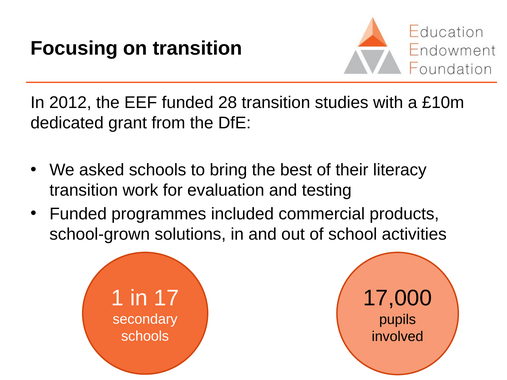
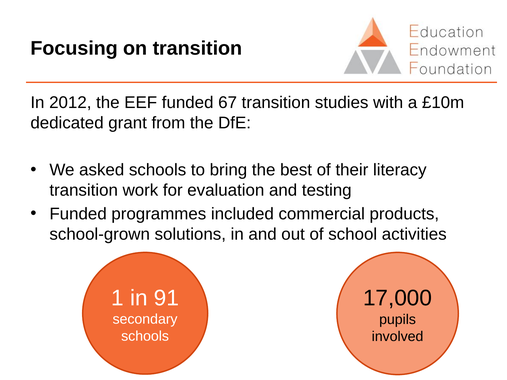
28: 28 -> 67 (228, 103)
17: 17 -> 91 (166, 298)
